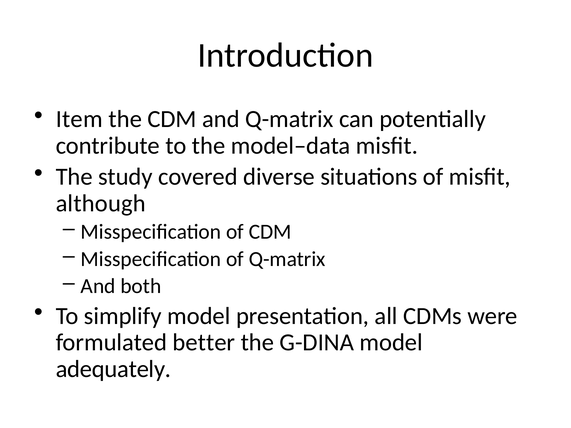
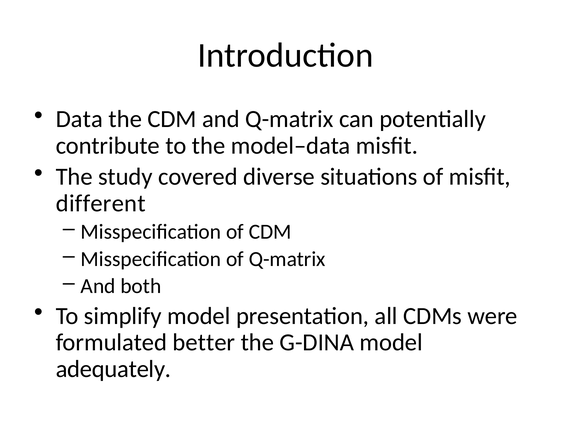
Item: Item -> Data (79, 119)
although: although -> different (101, 204)
